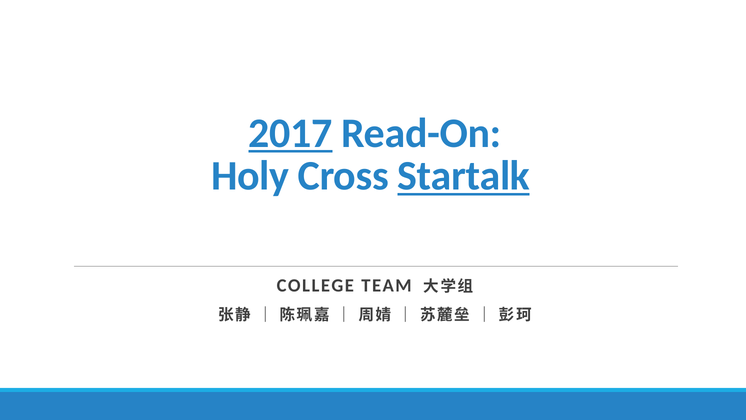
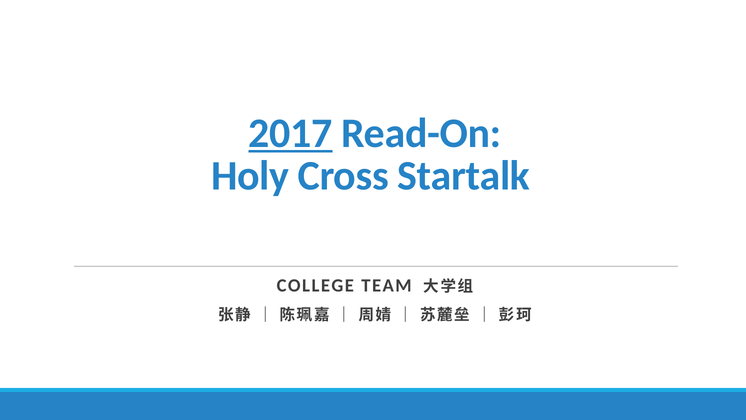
Startalk underline: present -> none (464, 176)
